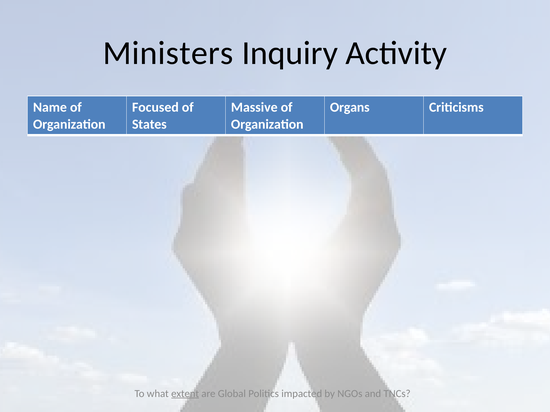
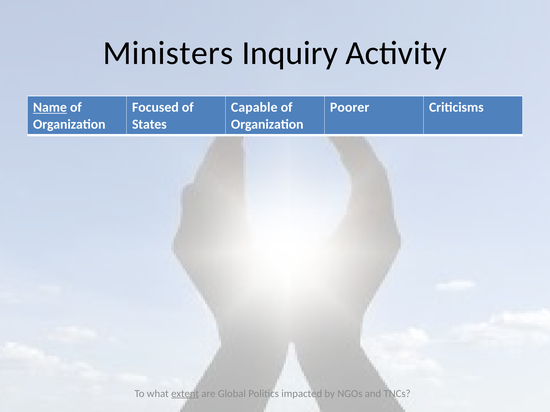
Name underline: none -> present (50, 108)
Massive: Massive -> Capable (254, 108)
Organs: Organs -> Poorer (350, 108)
